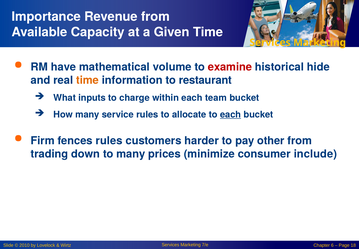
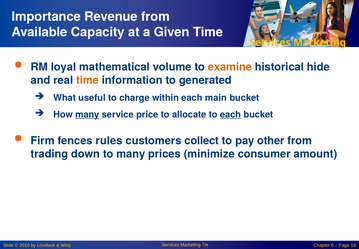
have: have -> loyal (63, 67)
examine colour: red -> orange (230, 67)
restaurant: restaurant -> generated (205, 80)
inputs: inputs -> useful (92, 98)
team: team -> main (216, 98)
many underline: none -> present (87, 114)
service rules: rules -> price (147, 114)
harder: harder -> collect (202, 140)
include: include -> amount (315, 154)
